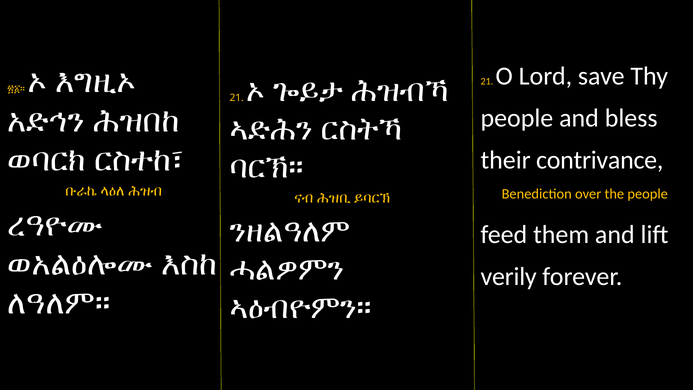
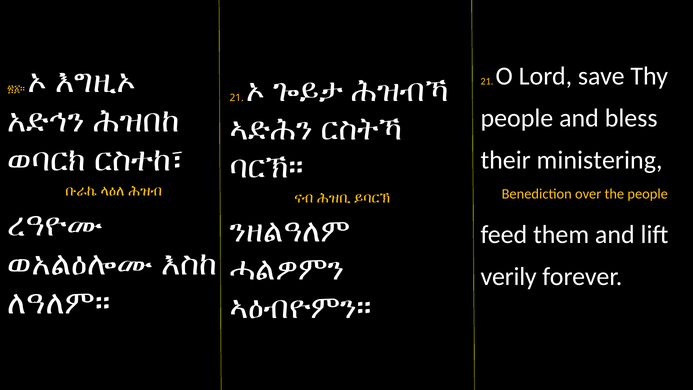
contrivance: contrivance -> ministering (600, 160)
